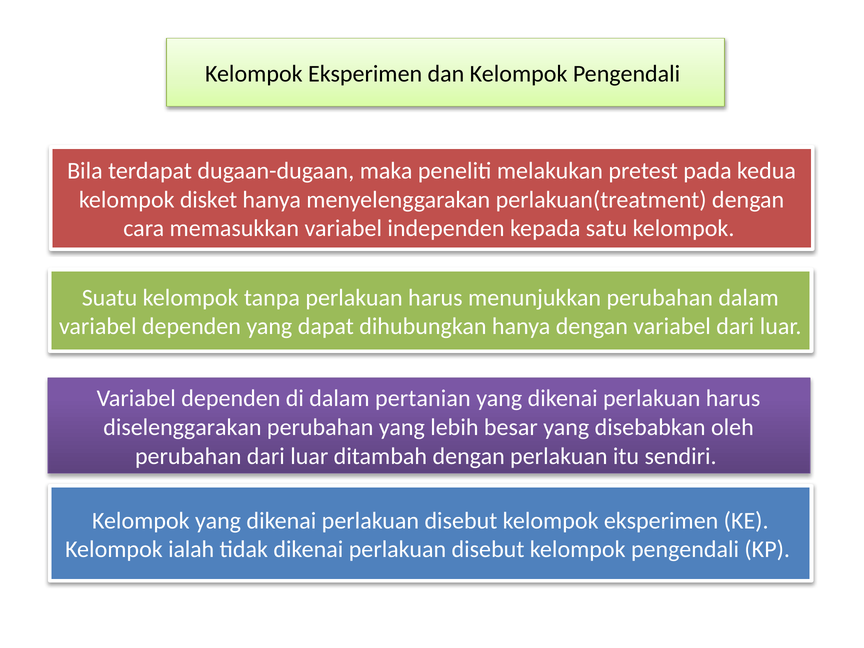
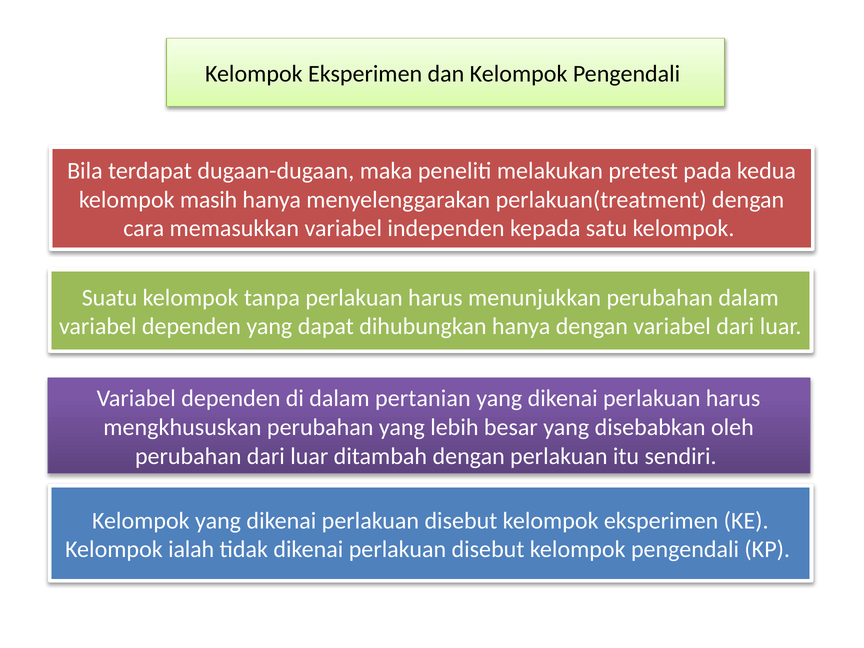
disket: disket -> masih (209, 200)
diselenggarakan: diselenggarakan -> mengkhususkan (182, 427)
